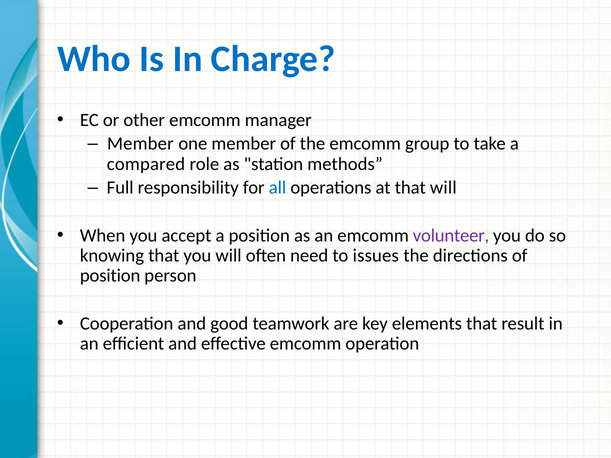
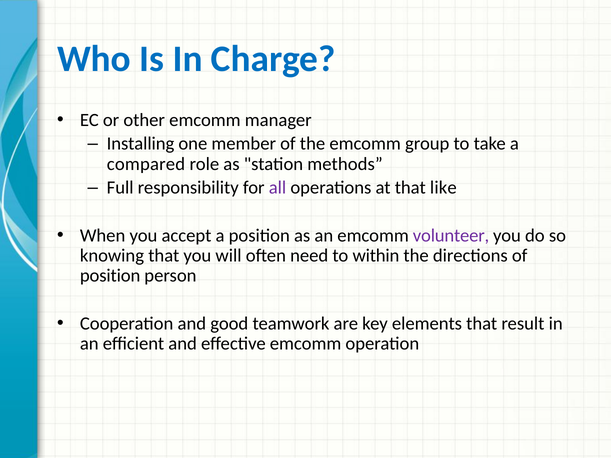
Member: Member -> Installing (140, 144)
all colour: blue -> purple (277, 188)
that will: will -> like (443, 188)
issues: issues -> within (376, 256)
